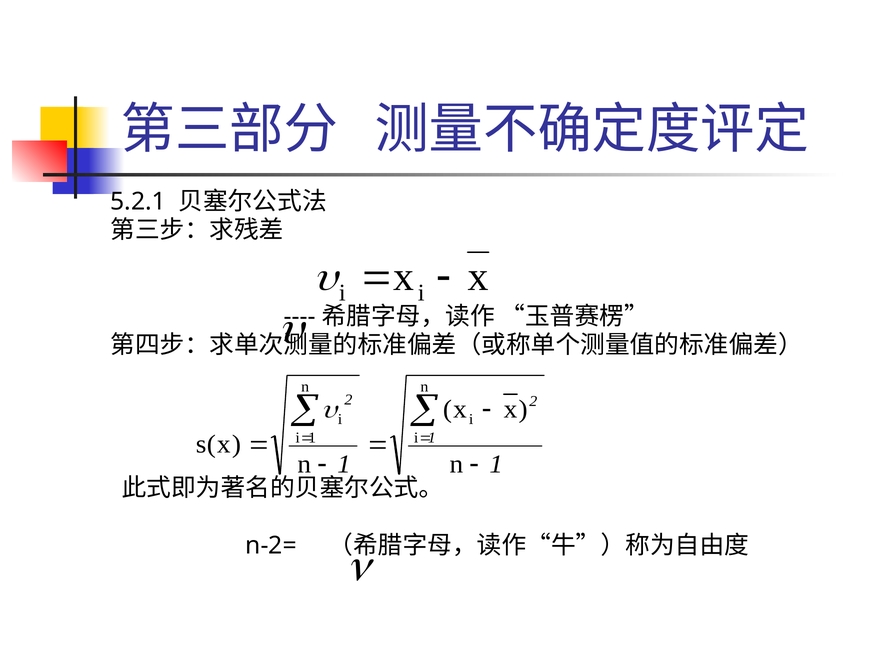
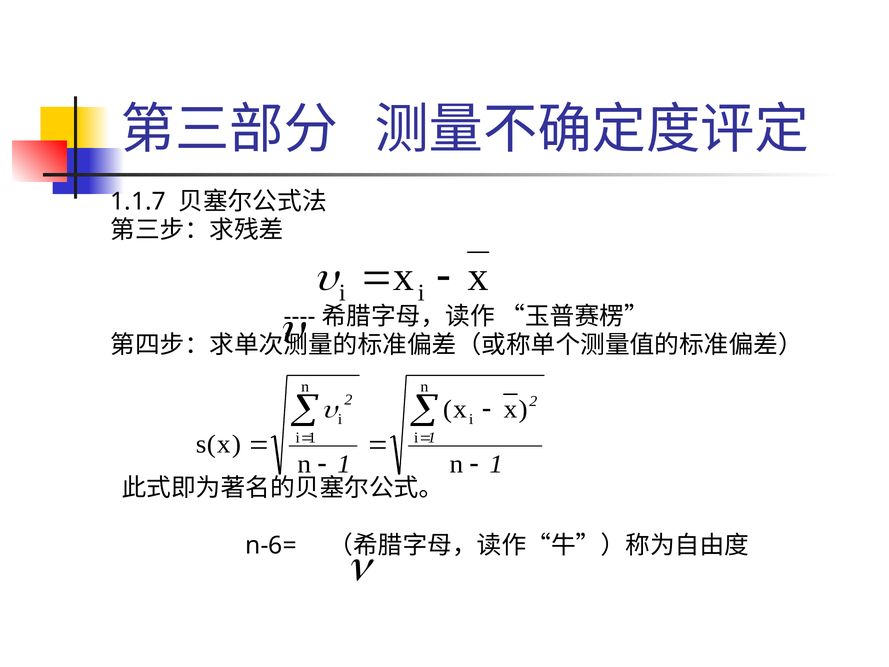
5.2.1: 5.2.1 -> 1.1.7 (138, 202)
n-2=: n-2= -> n-6= (271, 545)
